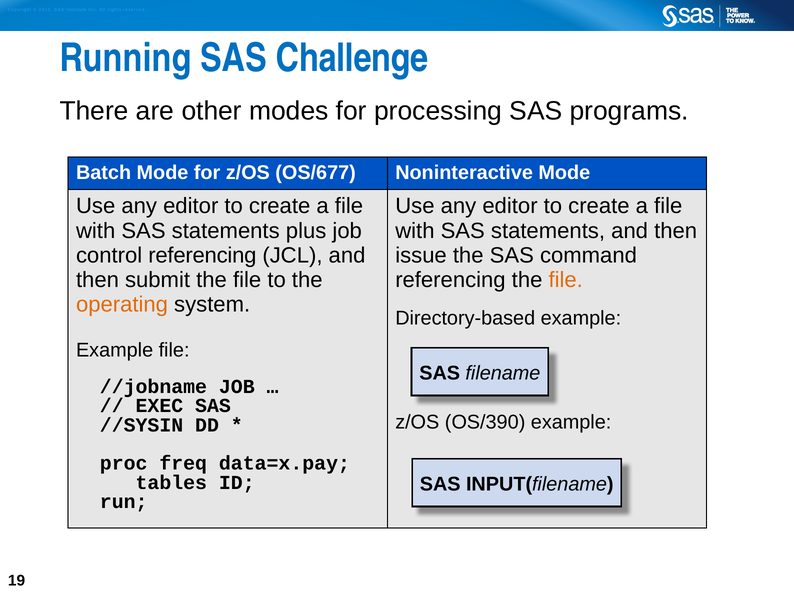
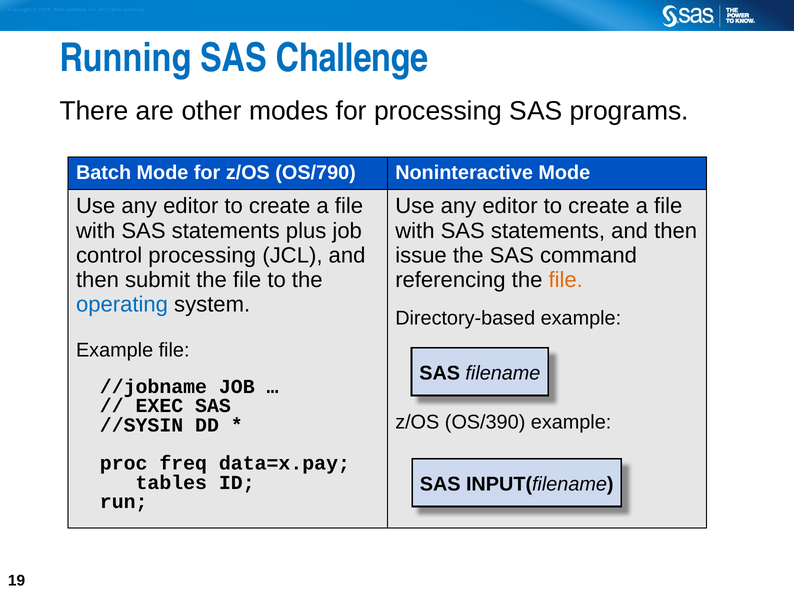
OS/677: OS/677 -> OS/790 (316, 173)
control referencing: referencing -> processing (202, 255)
operating colour: orange -> blue (122, 304)
